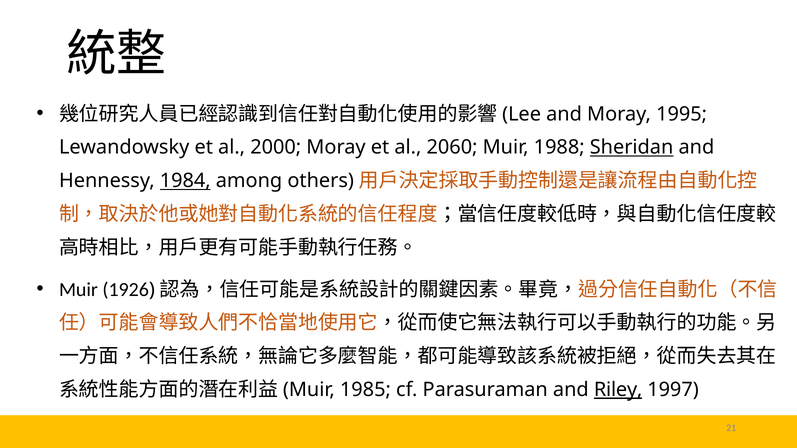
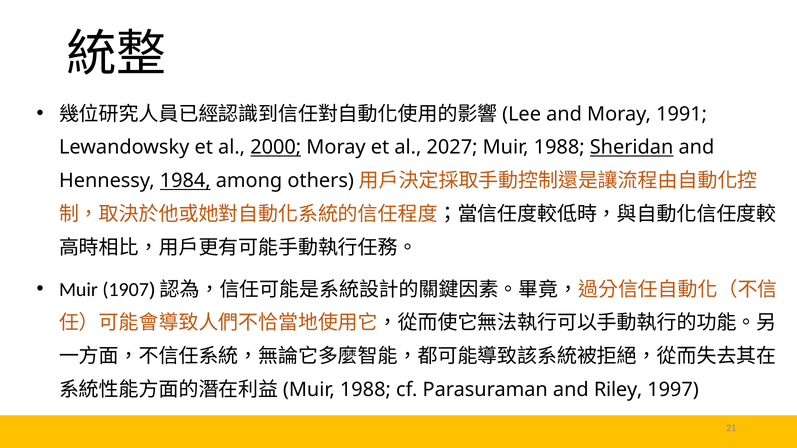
1995: 1995 -> 1991 (682, 114)
2000 underline: none -> present (276, 147)
2060: 2060 -> 2027 (452, 147)
1926: 1926 -> 1907 (126, 290)
1985: 1985 -> 1988 (365, 390)
Riley underline: present -> none (618, 390)
